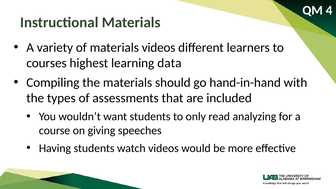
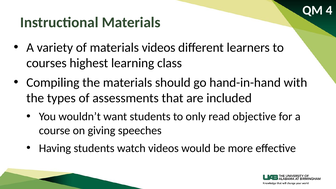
data: data -> class (170, 63)
analyzing: analyzing -> objective (254, 117)
